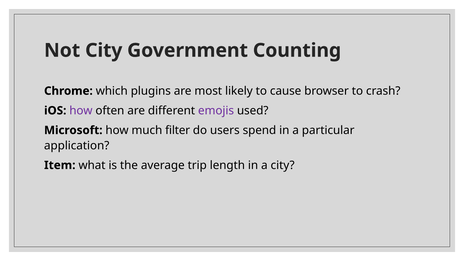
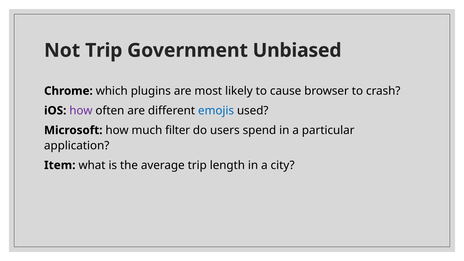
Not City: City -> Trip (104, 50)
Counting: Counting -> Unbiased (297, 50)
emojis colour: purple -> blue (216, 111)
